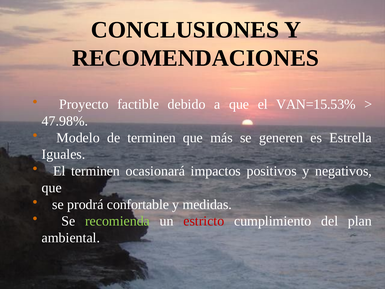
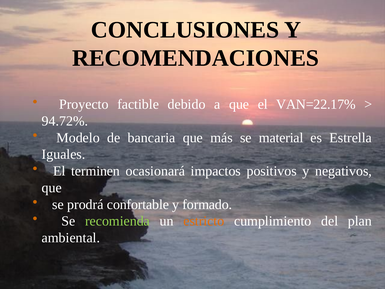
VAN=15.53%: VAN=15.53% -> VAN=22.17% (316, 104)
47.98%: 47.98% -> 94.72% (65, 121)
de terminen: terminen -> bancaria (151, 138)
generen: generen -> material (281, 138)
medidas: medidas -> formado (207, 204)
estricto colour: red -> orange (204, 221)
